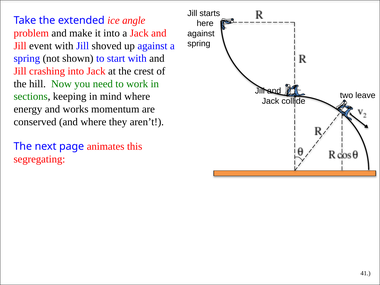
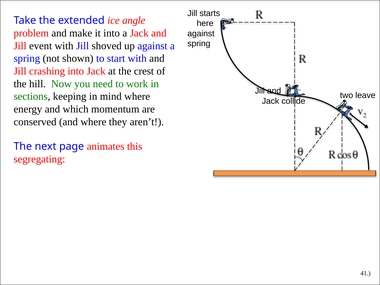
works: works -> which (76, 109)
